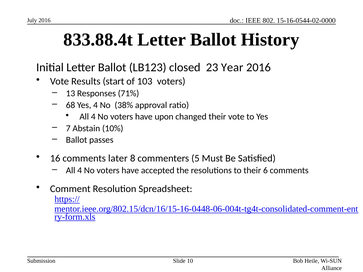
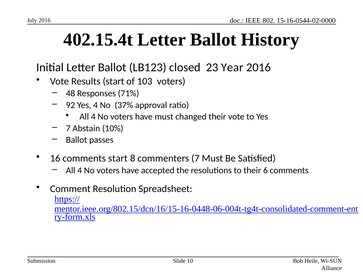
833.88.4t: 833.88.4t -> 402.15.4t (98, 40)
13: 13 -> 48 (71, 94)
68: 68 -> 92 (71, 105)
38%: 38% -> 37% (124, 105)
have upon: upon -> must (164, 117)
comments later: later -> start (118, 158)
commenters 5: 5 -> 7 (195, 158)
